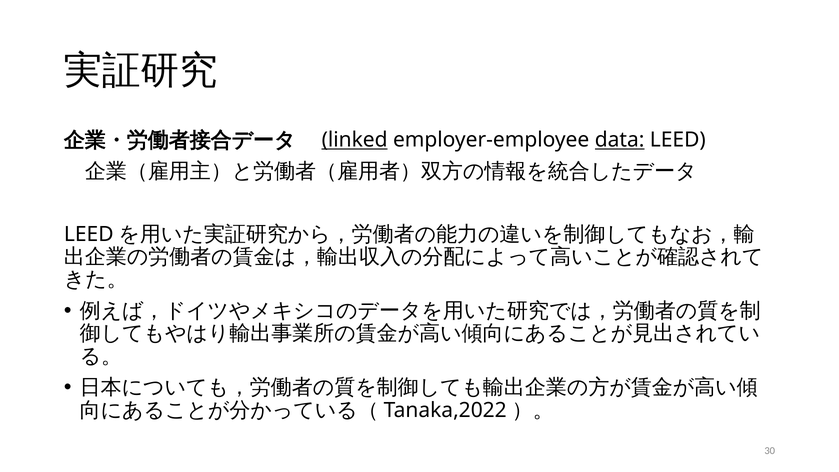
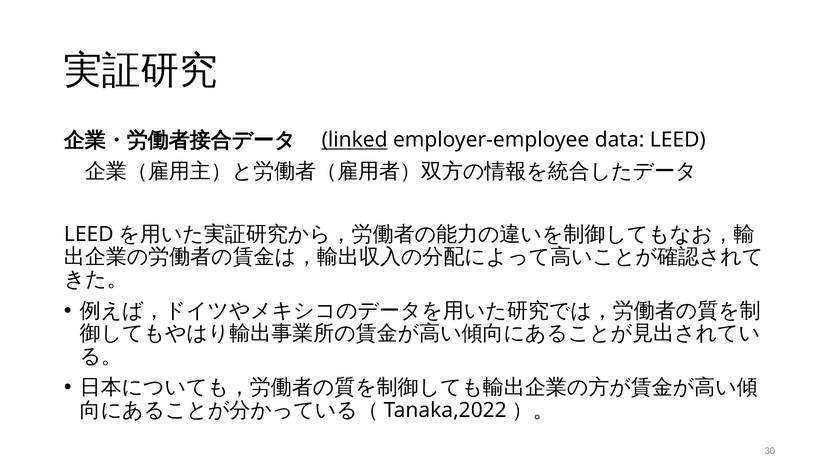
data underline: present -> none (620, 140)
